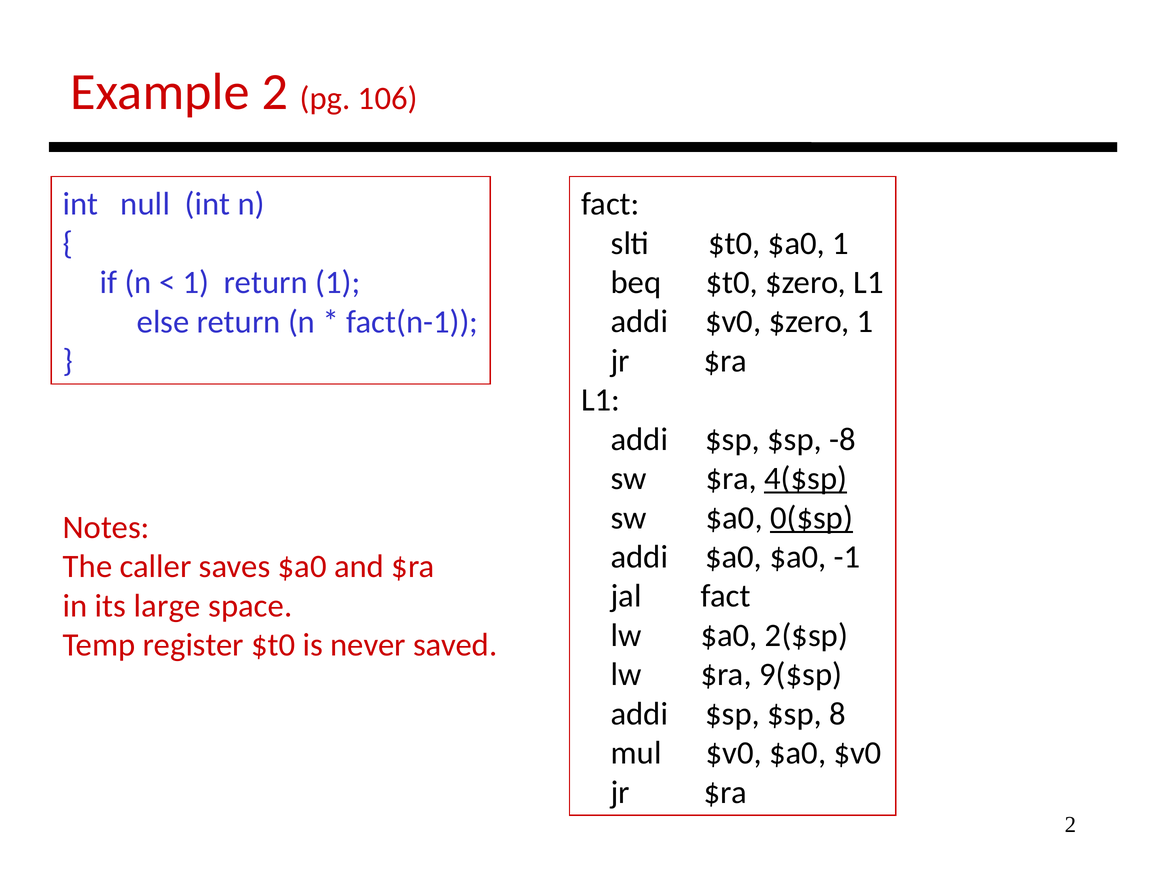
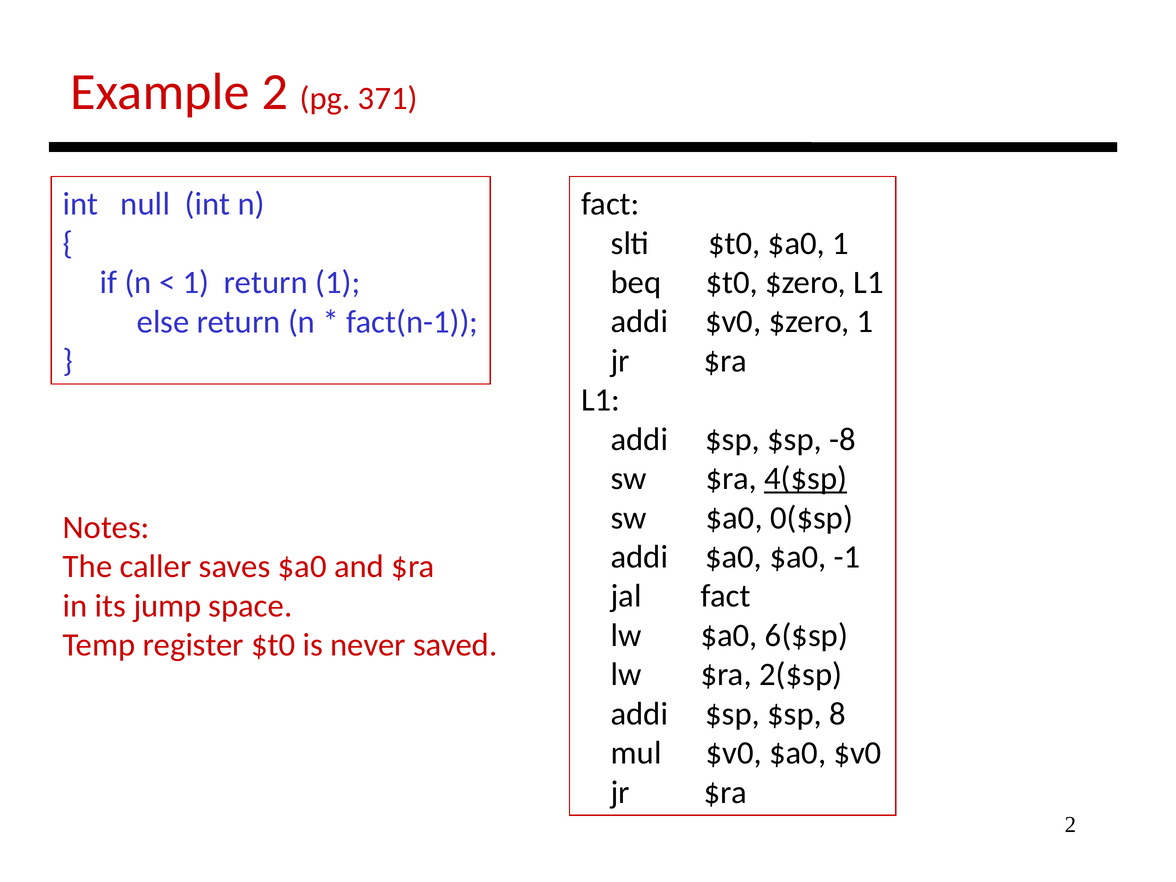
106: 106 -> 371 (388, 98)
0($sp underline: present -> none (812, 518)
large: large -> jump (167, 606)
2($sp: 2($sp -> 6($sp (806, 635)
9($sp: 9($sp -> 2($sp (801, 675)
